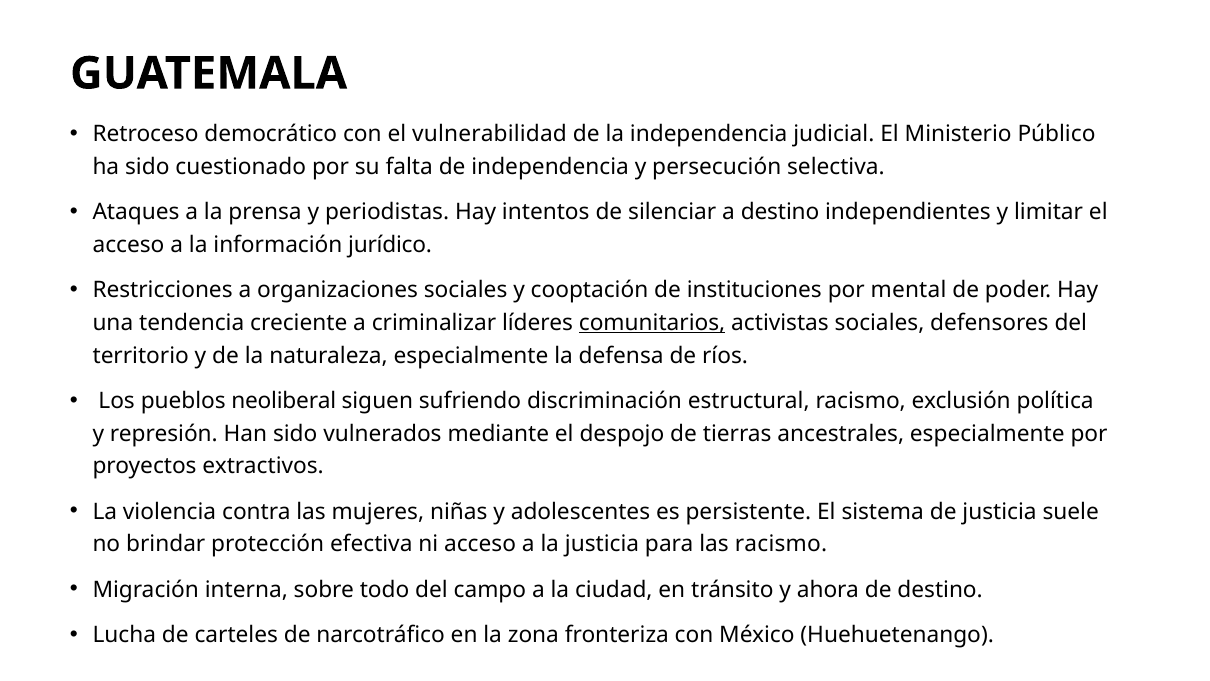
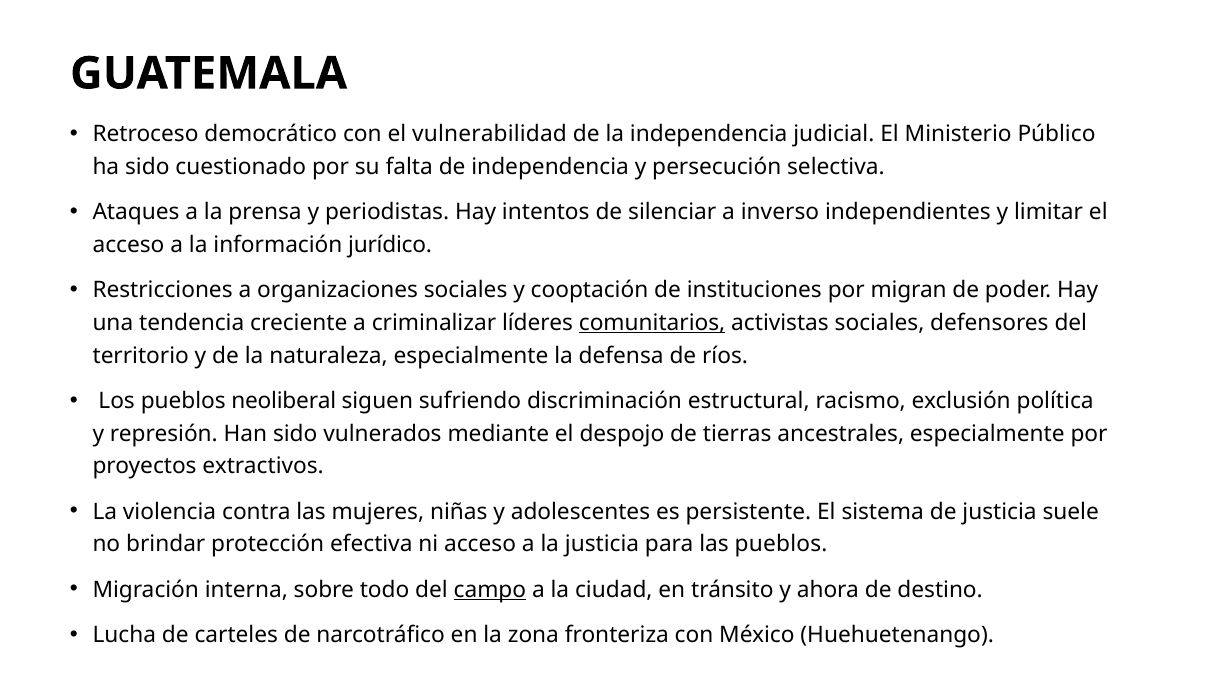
a destino: destino -> inverso (780, 212)
mental: mental -> migran (909, 290)
las racismo: racismo -> pueblos (781, 544)
campo underline: none -> present (490, 589)
